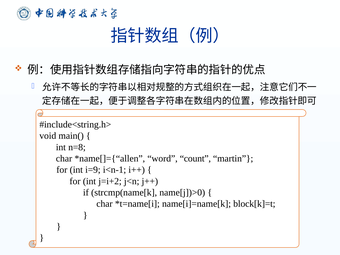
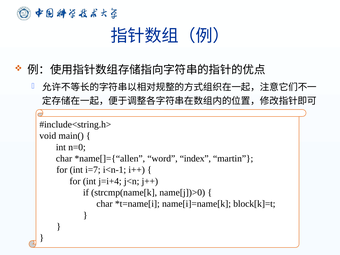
n=8: n=8 -> n=0 (77, 147)
count: count -> index (195, 159)
i=9: i=9 -> i=7 (93, 170)
j=i+2: j=i+2 -> j=i+4 (110, 181)
